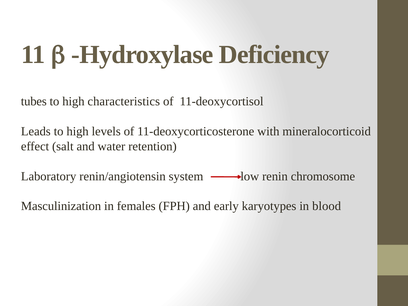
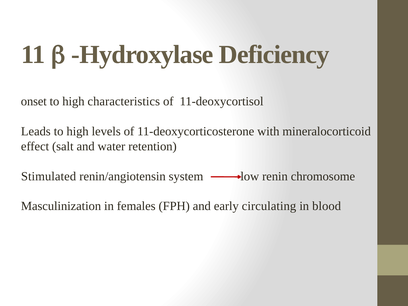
tubes: tubes -> onset (34, 101)
Laboratory: Laboratory -> Stimulated (49, 176)
karyotypes: karyotypes -> circulating (269, 206)
